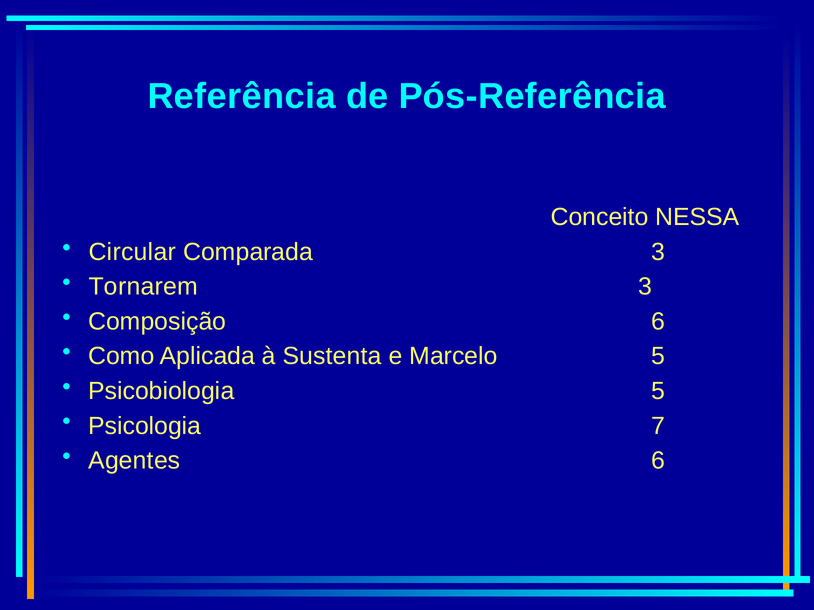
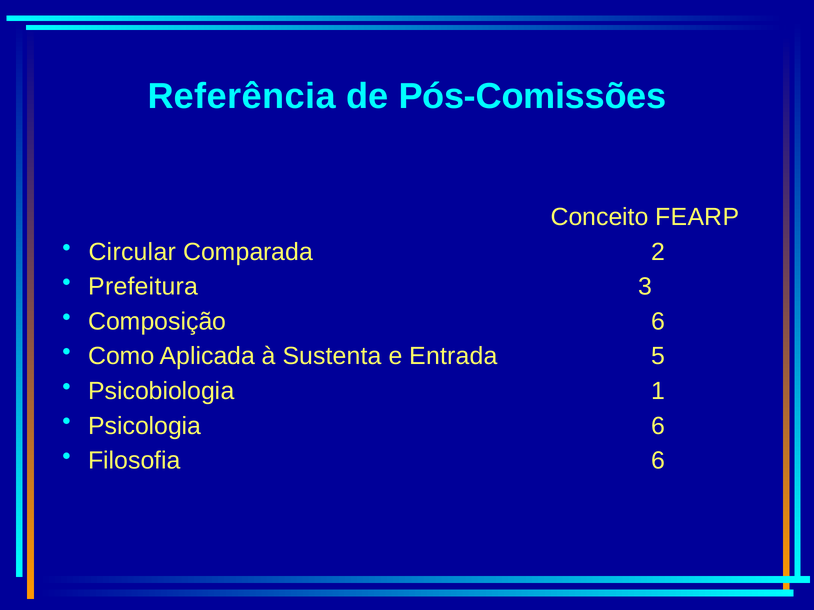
Pós-Referência: Pós-Referência -> Pós-Comissões (532, 96)
NESSA: NESSA -> FEARP (697, 217)
Comparada 3: 3 -> 2 (658, 252)
Tornarem: Tornarem -> Prefeitura (143, 287)
Marcelo: Marcelo -> Entrada (453, 357)
Psicobiologia 5: 5 -> 1 (658, 391)
Psicologia 7: 7 -> 6 (658, 426)
Agentes: Agentes -> Filosofia (134, 461)
